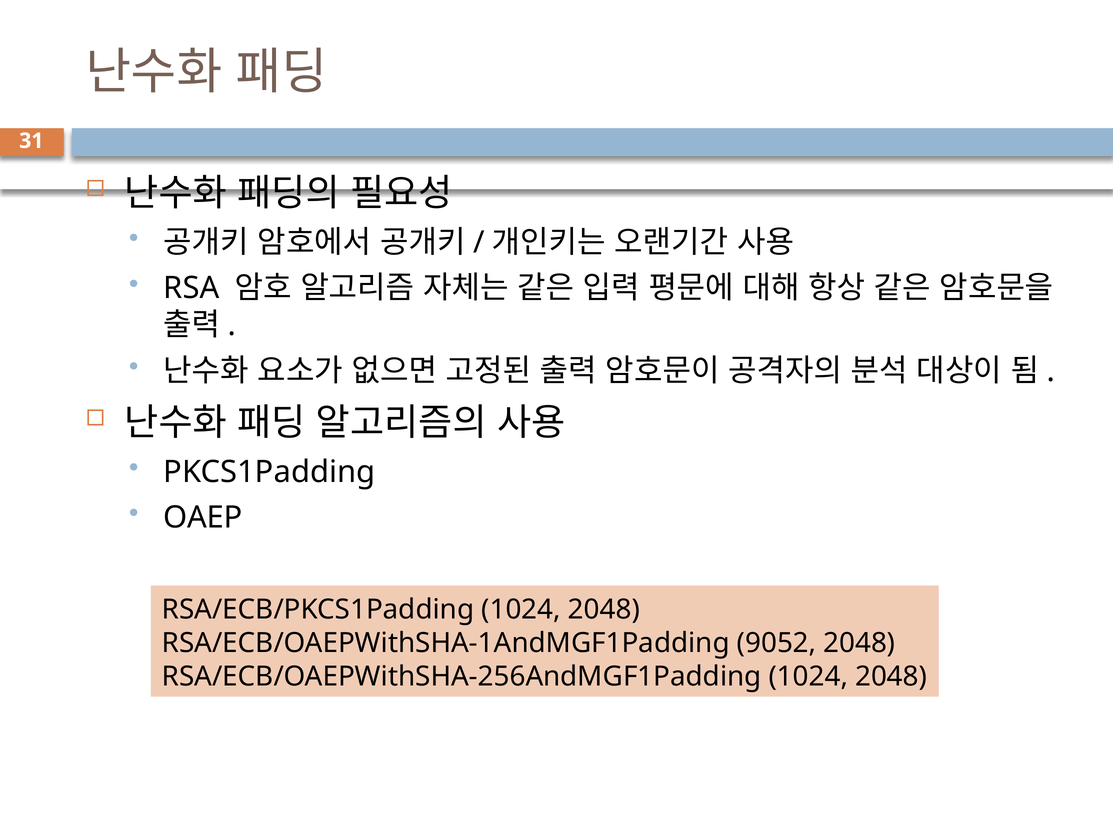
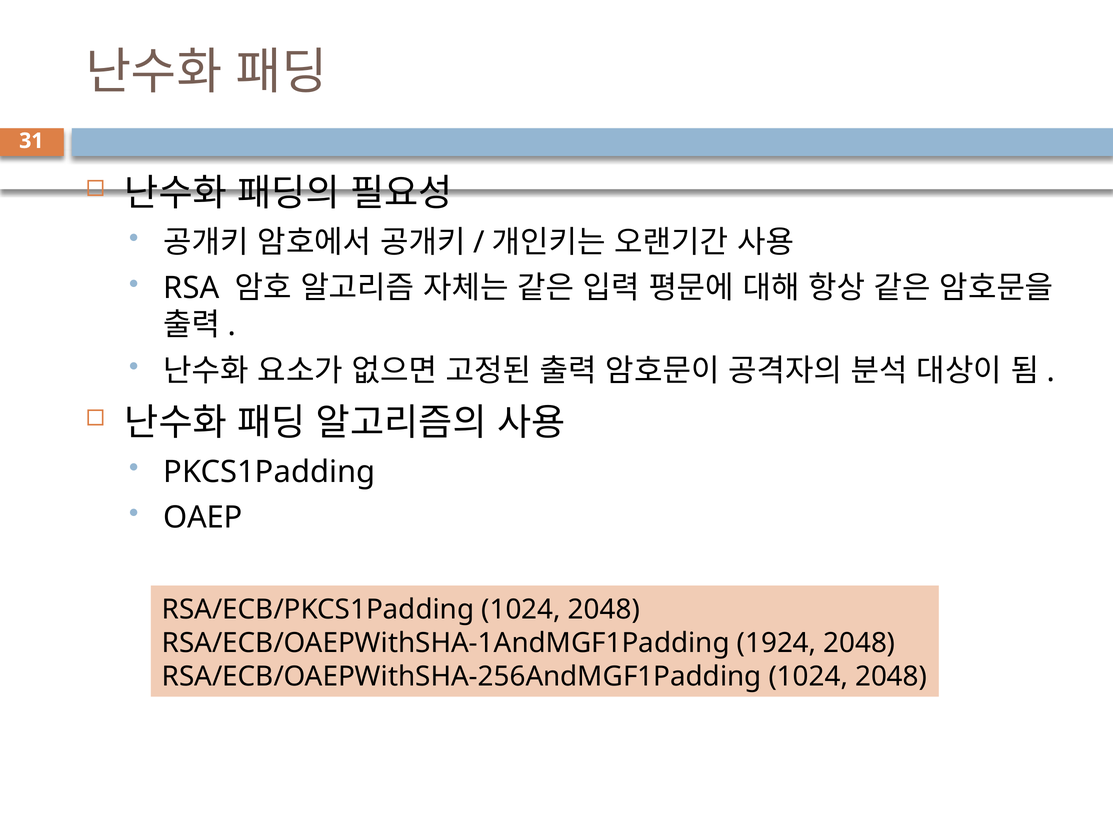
9052: 9052 -> 1924 (777, 643)
